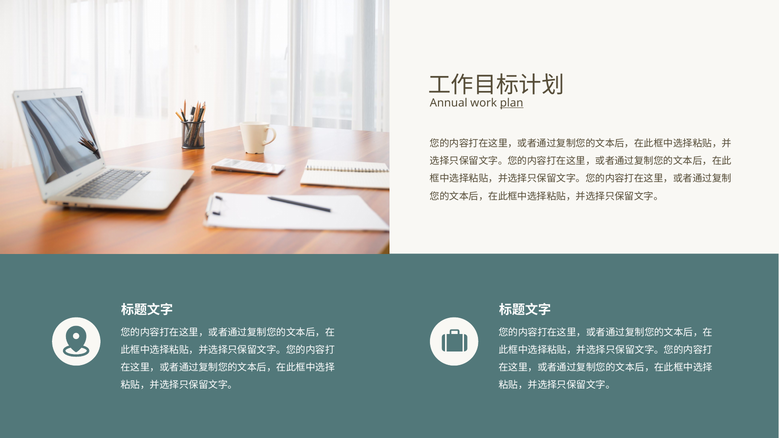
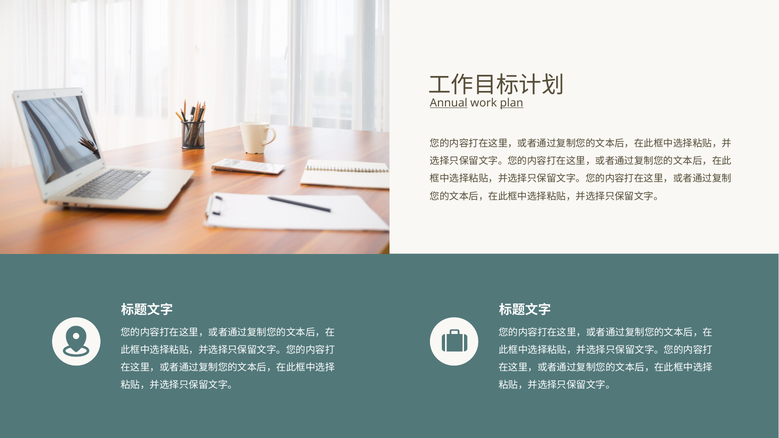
Annual underline: none -> present (449, 103)
